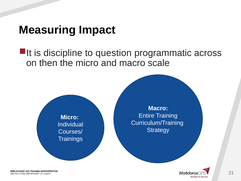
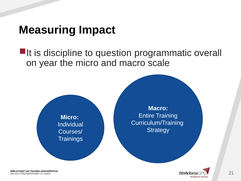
across: across -> overall (208, 53)
then: then -> year (48, 63)
